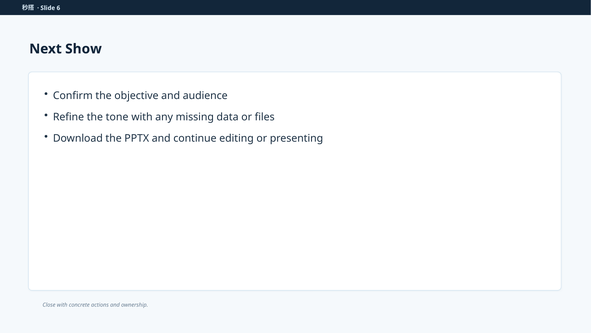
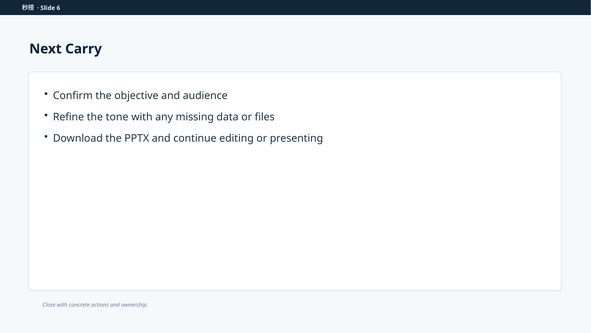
Show: Show -> Carry (84, 49)
